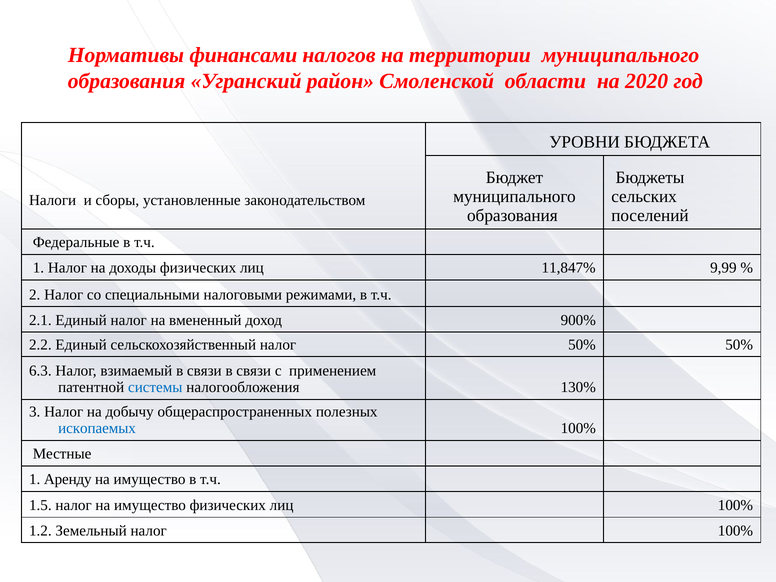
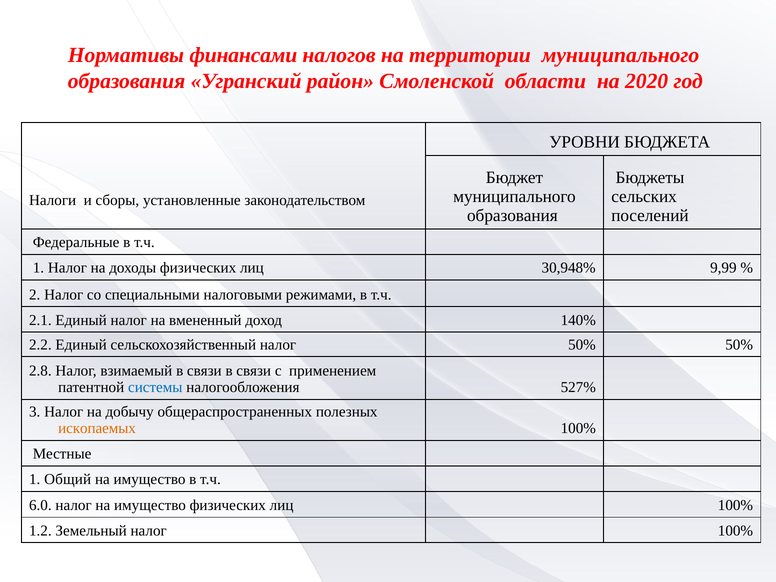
11,847%: 11,847% -> 30,948% (569, 268)
900%: 900% -> 140% (578, 320)
6.3: 6.3 -> 2.8 (40, 371)
130%: 130% -> 527% (578, 387)
ископаемых colour: blue -> orange (97, 429)
Аренду: Аренду -> Общий (68, 479)
1.5: 1.5 -> 6.0 (40, 505)
